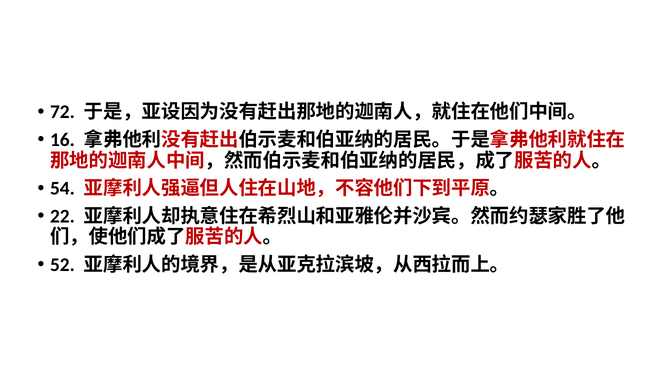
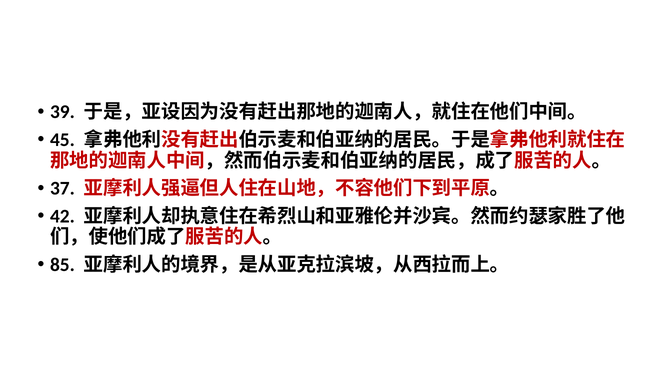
72: 72 -> 39 (62, 112)
16: 16 -> 45 (62, 140)
54: 54 -> 37 (62, 189)
22: 22 -> 42 (62, 217)
52: 52 -> 85 (62, 265)
